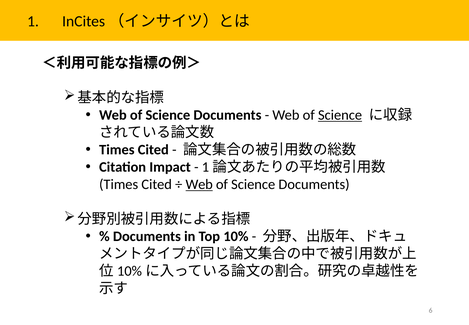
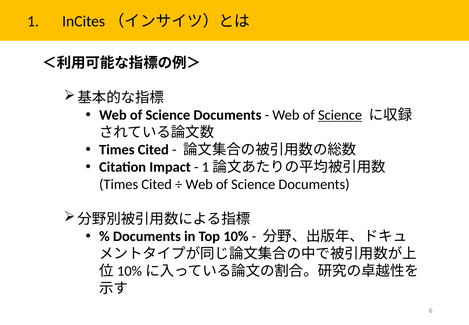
Web underline: present -> none (199, 184)
